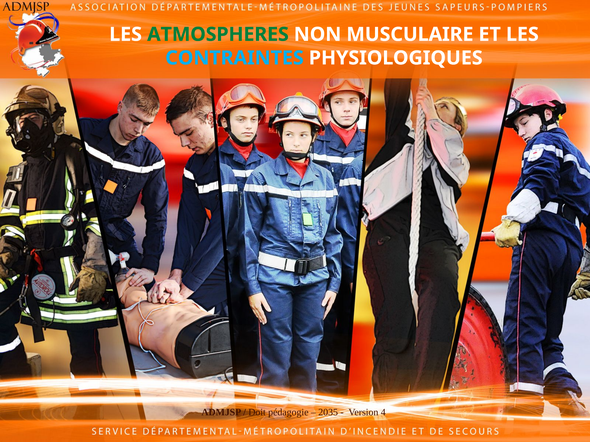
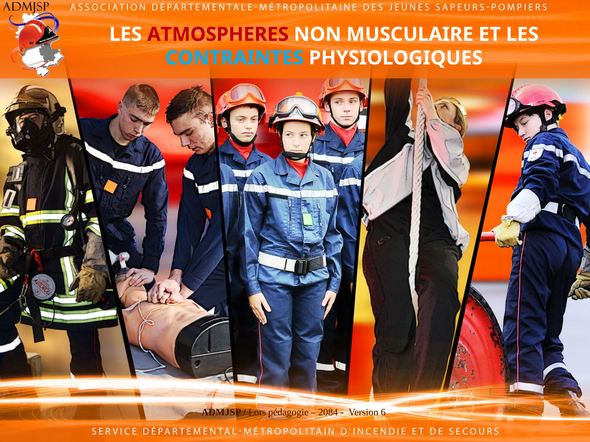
ATMOSPHERES colour: green -> red (218, 34)
Doit: Doit -> Lors (257, 413)
2035: 2035 -> 2084 (328, 413)
4: 4 -> 6 (383, 413)
